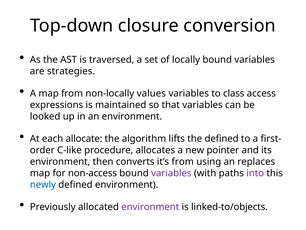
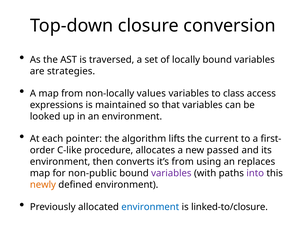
allocate: allocate -> pointer (84, 138)
the defined: defined -> current (222, 138)
pointer: pointer -> passed (223, 150)
non-access: non-access -> non-public (92, 173)
newly colour: blue -> orange (43, 184)
environment colour: purple -> blue (150, 207)
linked-to/objects: linked-to/objects -> linked-to/closure (229, 207)
